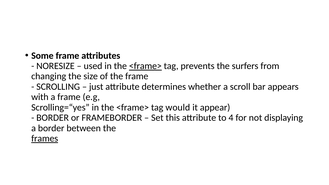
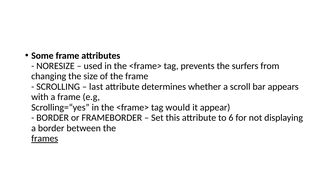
<frame> underline: present -> none (145, 66)
just: just -> last (96, 87)
4: 4 -> 6 (231, 118)
